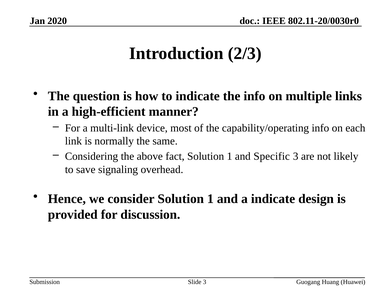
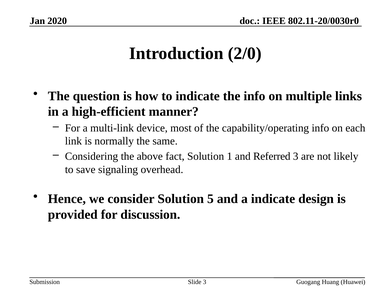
2/3: 2/3 -> 2/0 (245, 53)
Specific: Specific -> Referred (272, 156)
consider Solution 1: 1 -> 5 (210, 198)
